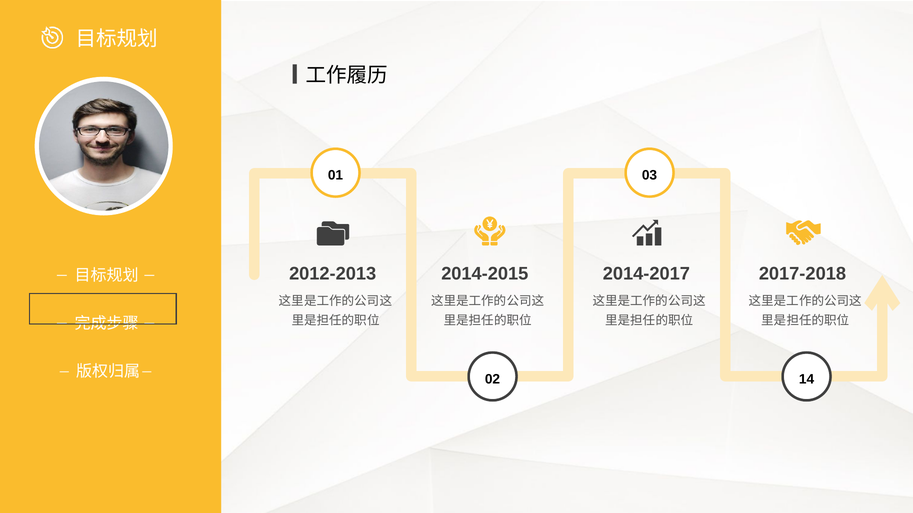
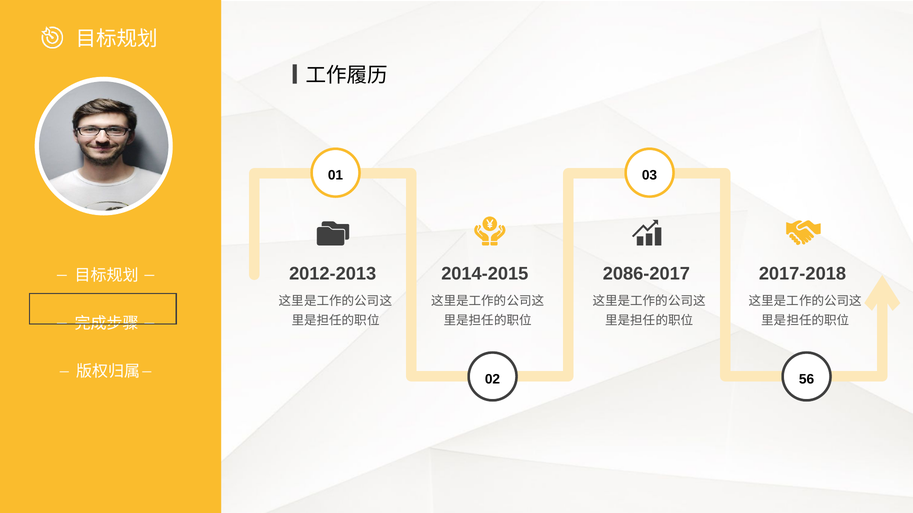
2014-2017: 2014-2017 -> 2086-2017 (646, 274)
14: 14 -> 56 (807, 379)
